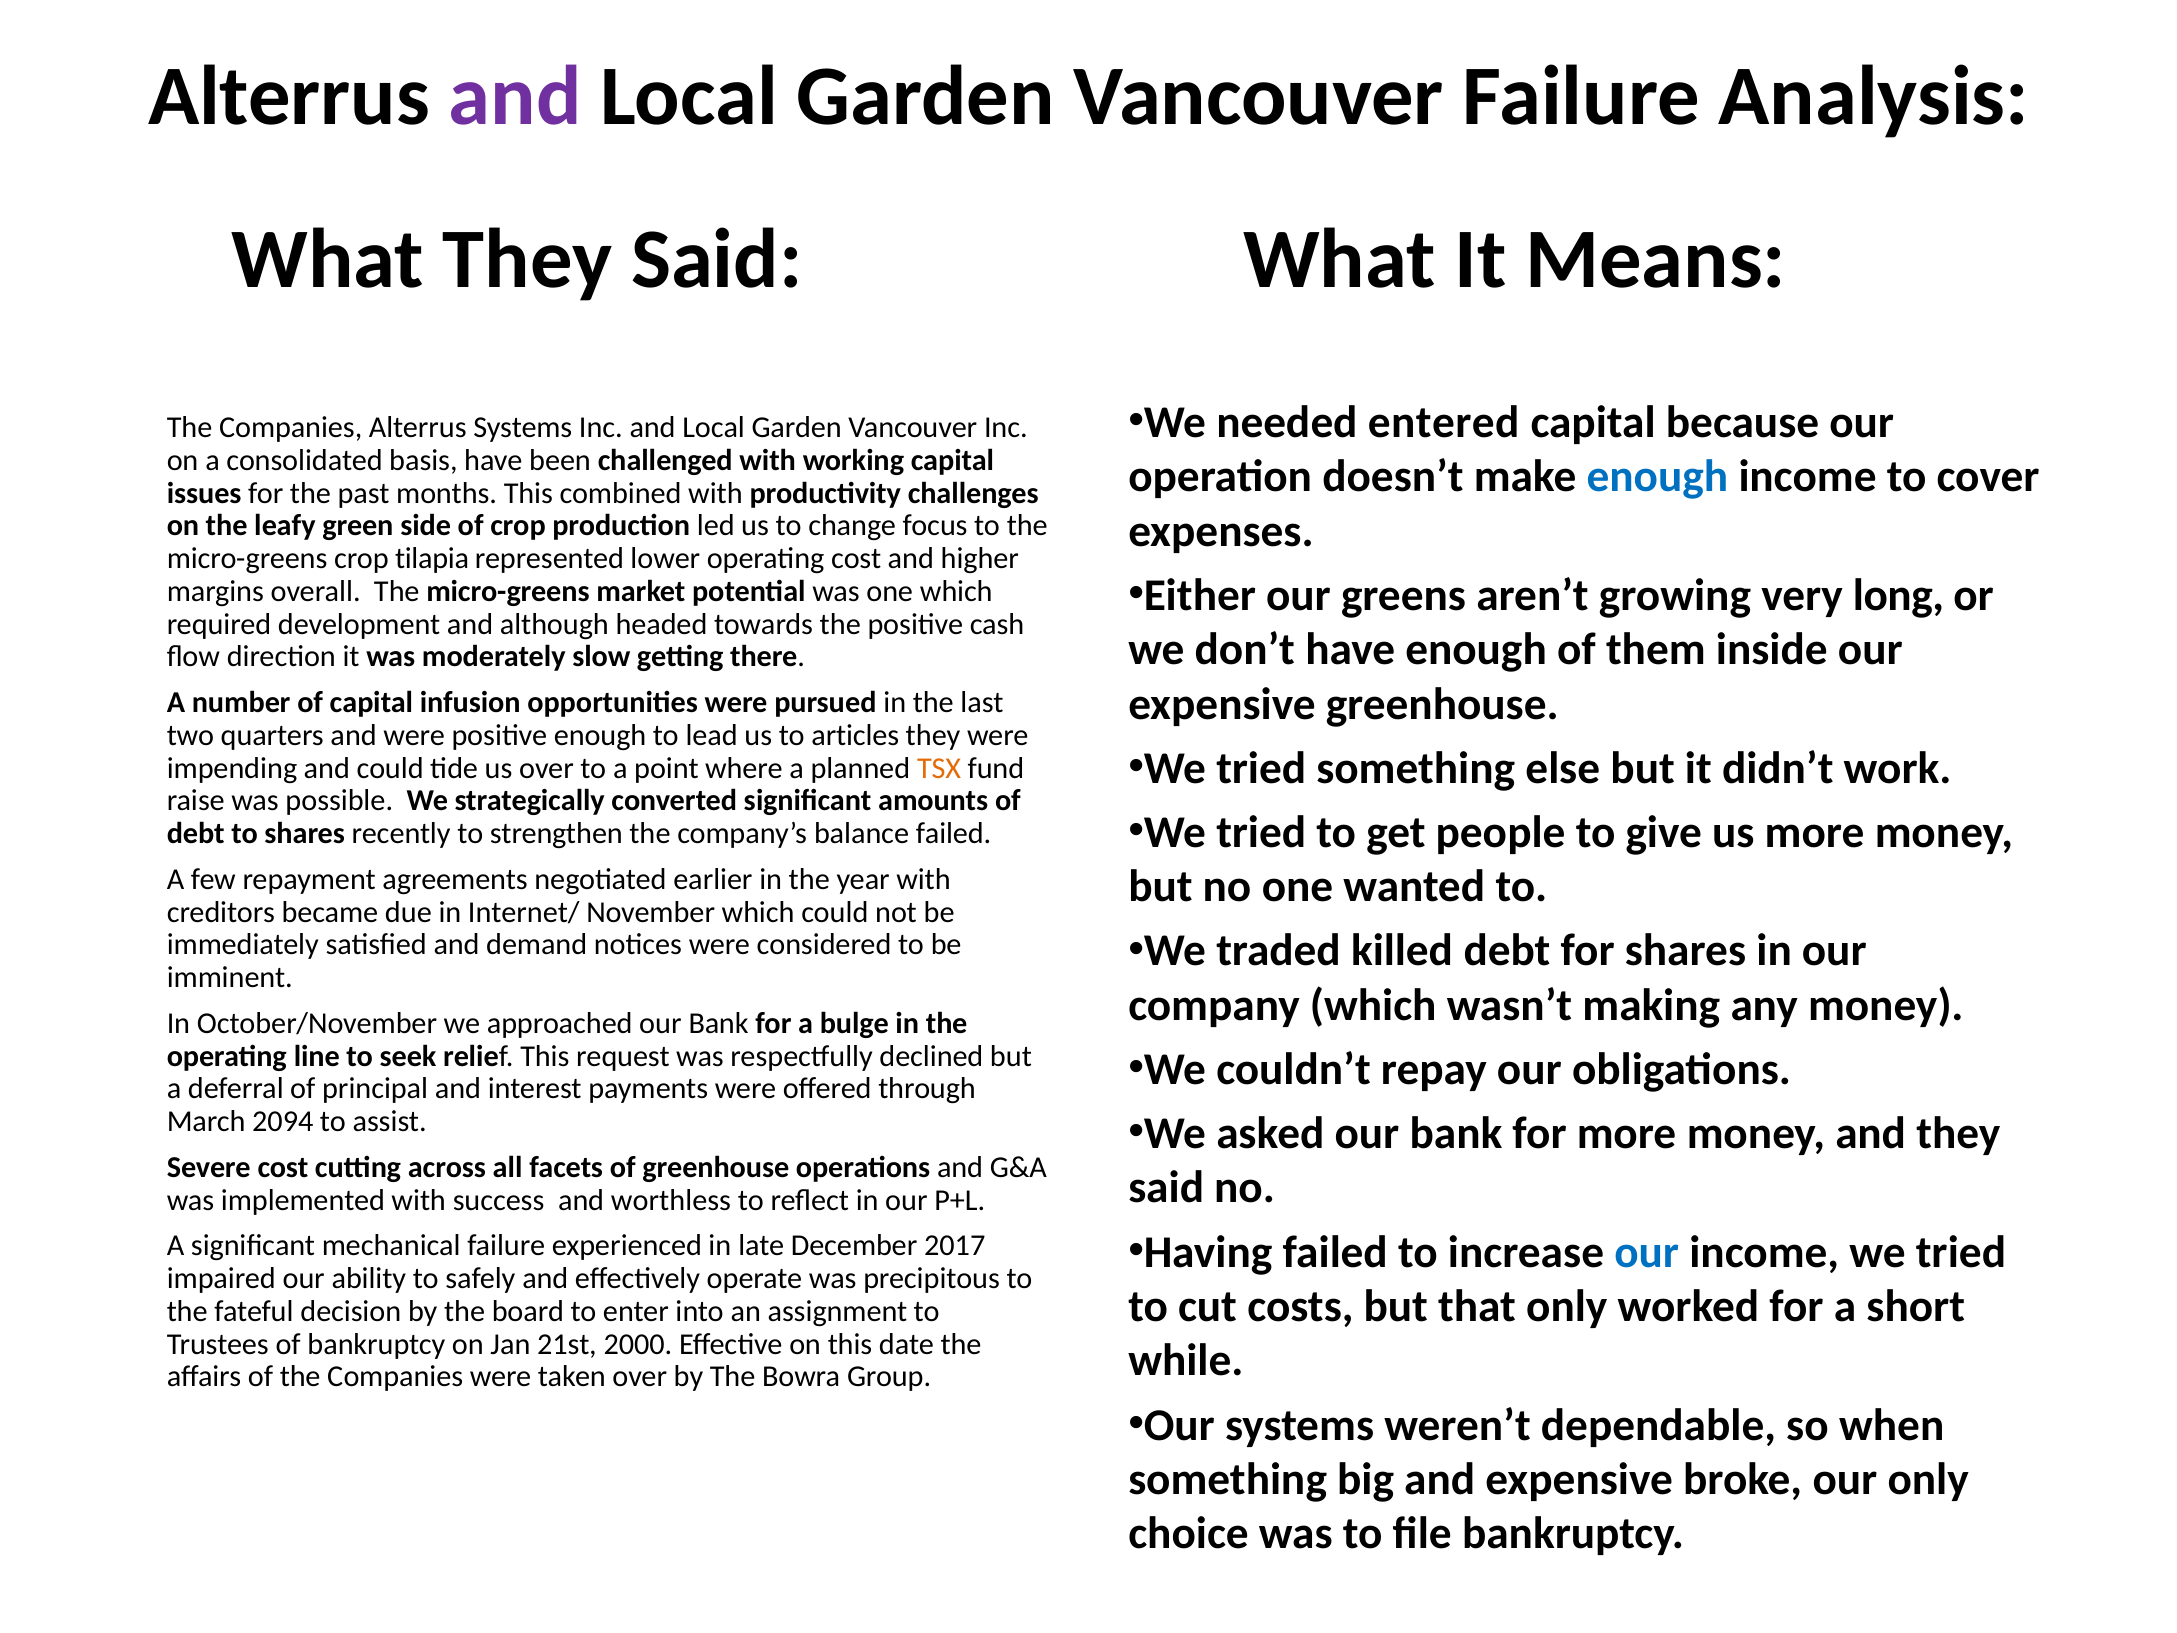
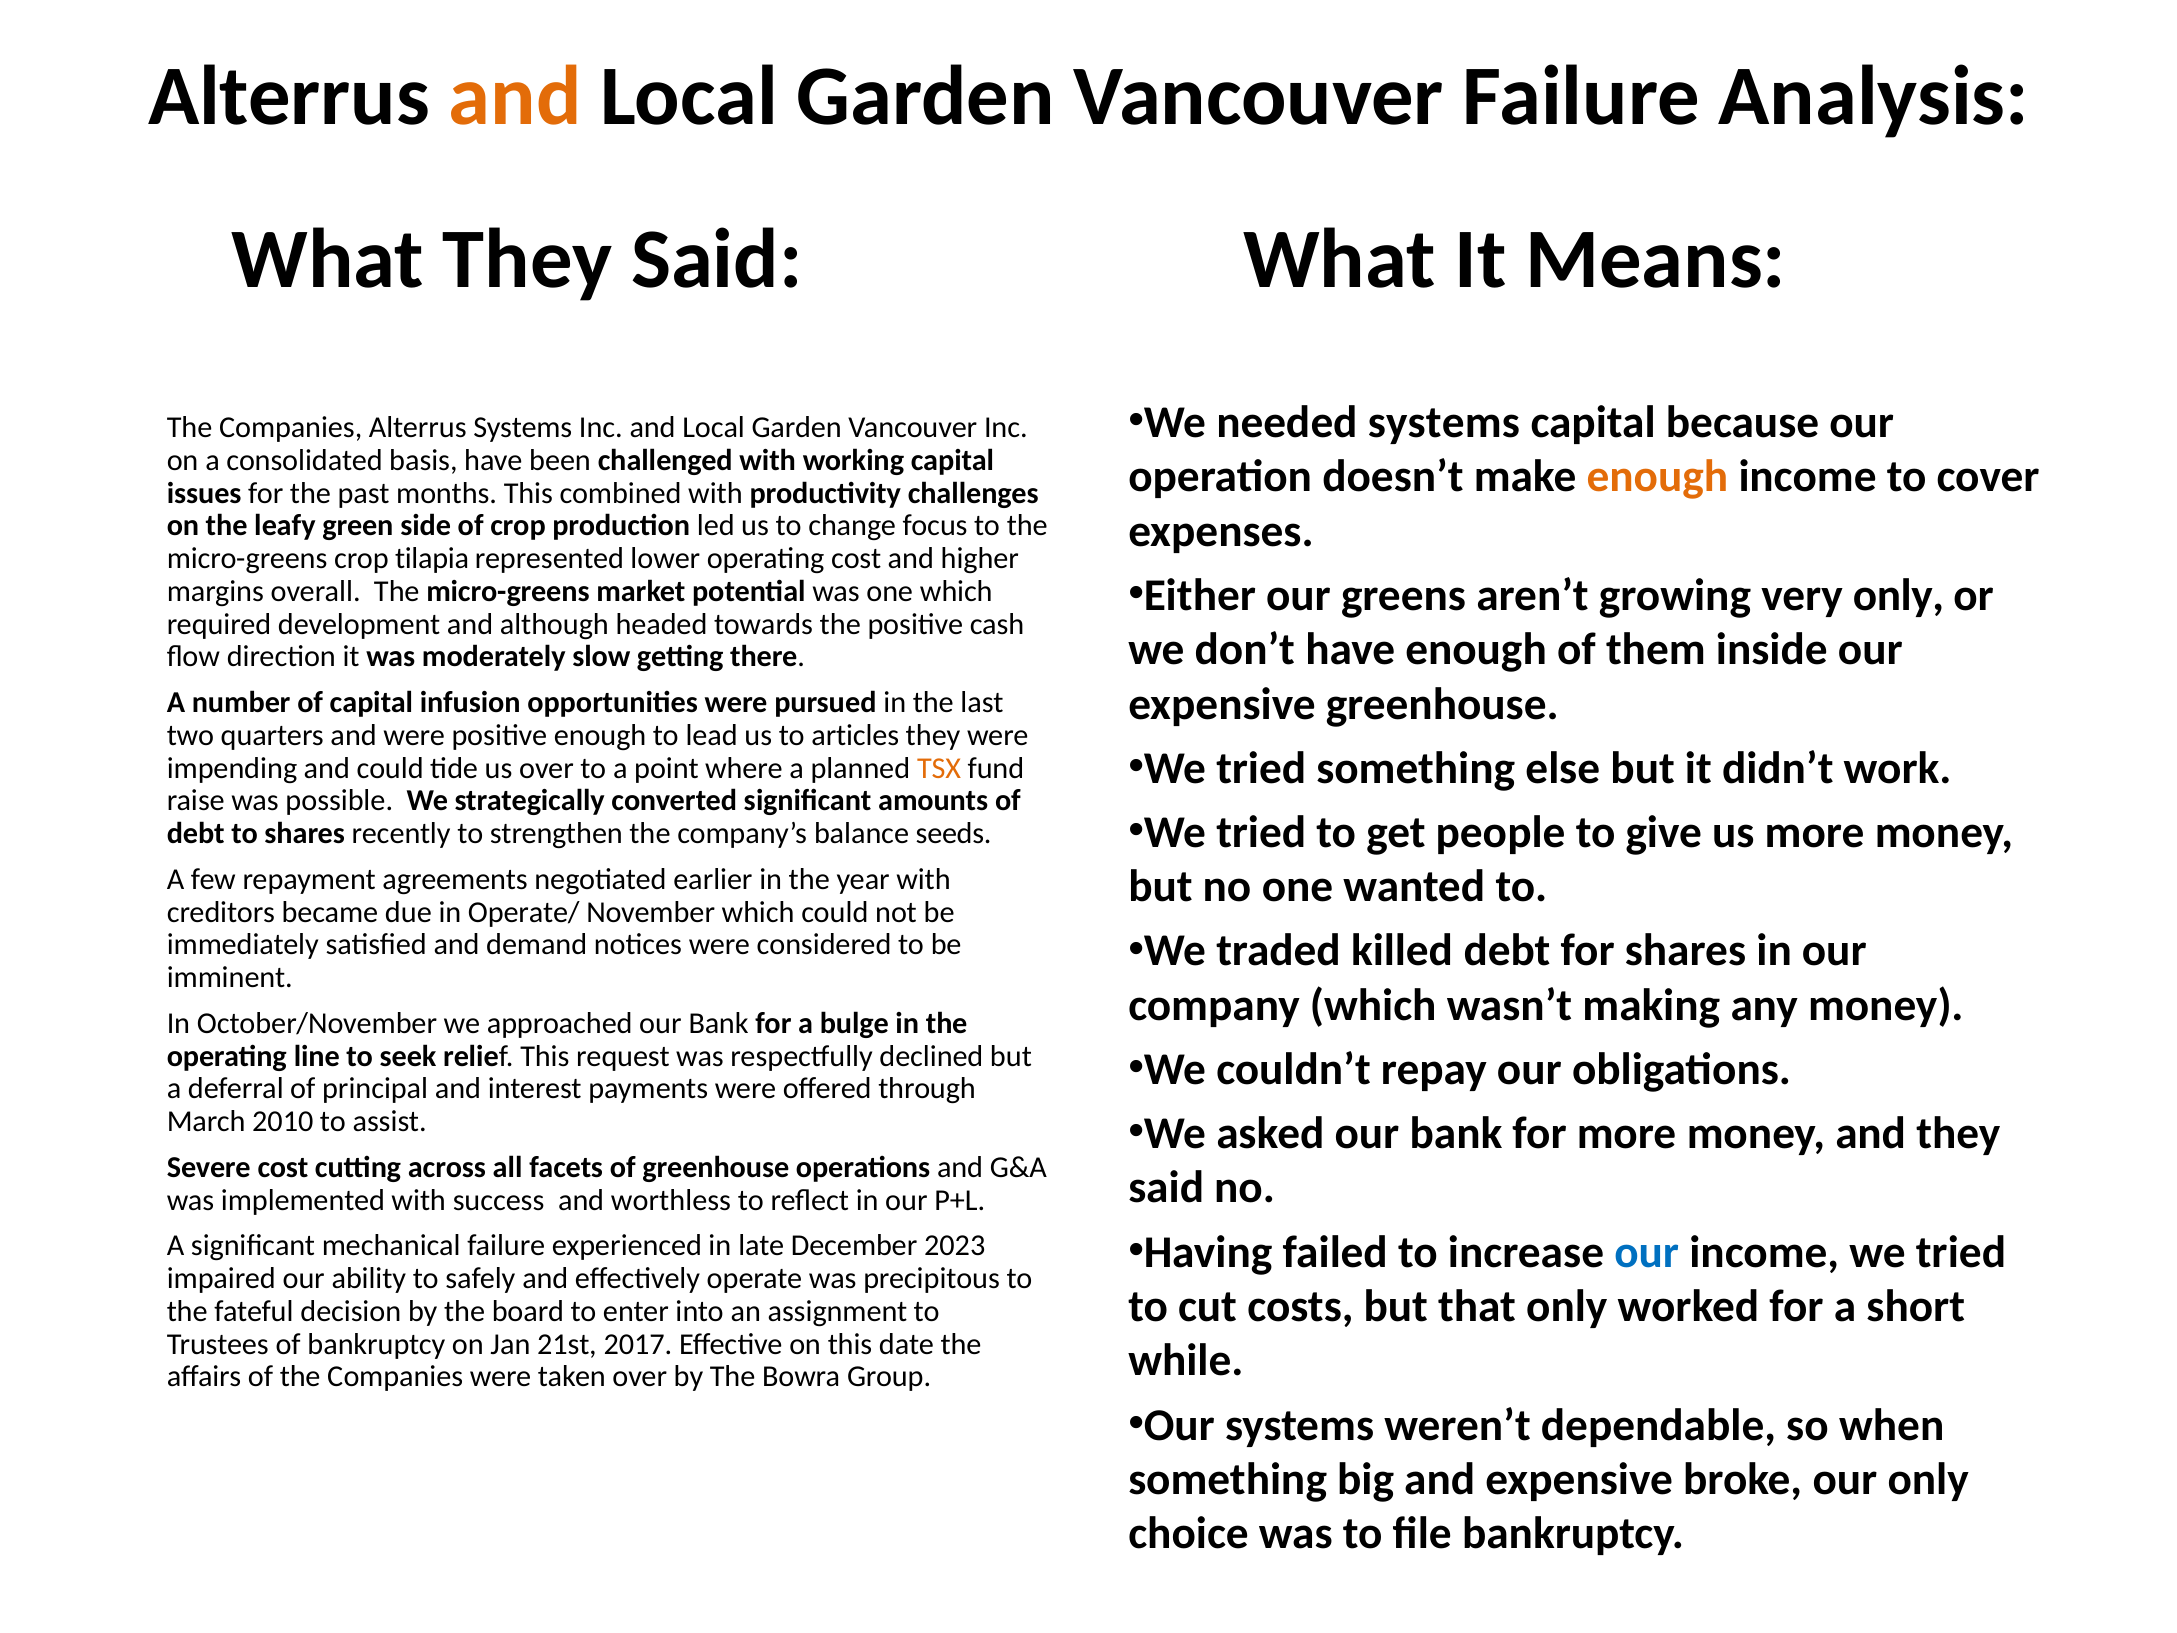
and colour: purple -> orange (515, 97)
needed entered: entered -> systems (1444, 422)
enough colour: blue -> orange (1657, 477)
very long: long -> only (1898, 595)
balance failed: failed -> seeds (954, 834)
Internet/: Internet/ -> Operate/ (524, 912)
2094: 2094 -> 2010 (283, 1122)
2017: 2017 -> 2023 (955, 1246)
2000: 2000 -> 2017 (638, 1344)
